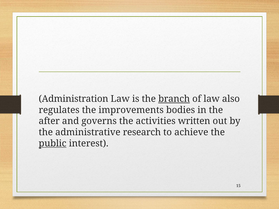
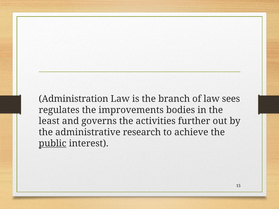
branch underline: present -> none (174, 99)
also: also -> sees (231, 99)
after: after -> least (49, 121)
written: written -> further (194, 121)
